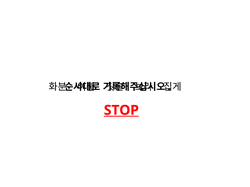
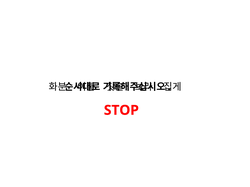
STOP underline: present -> none (121, 111)
